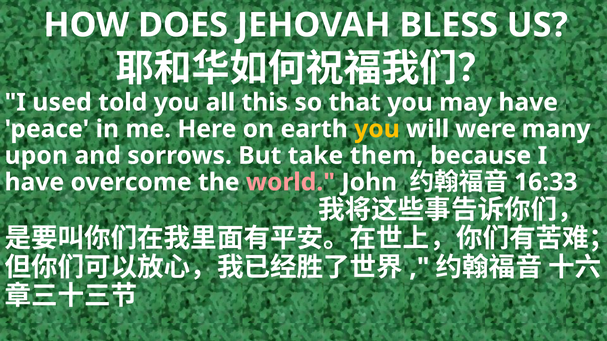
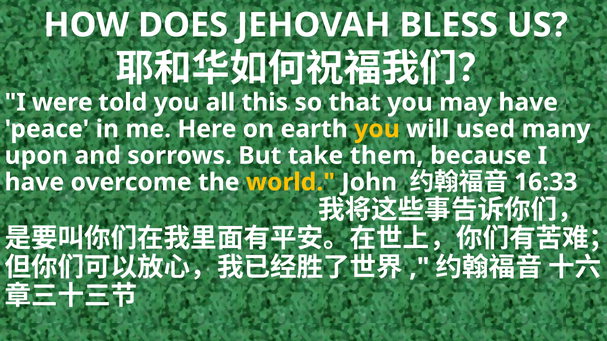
used: used -> were (62, 103)
were: were -> used (485, 129)
world colour: pink -> yellow (290, 182)
